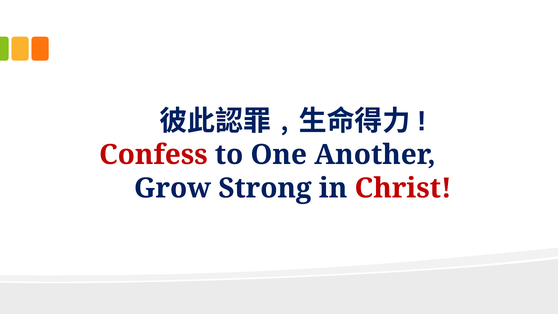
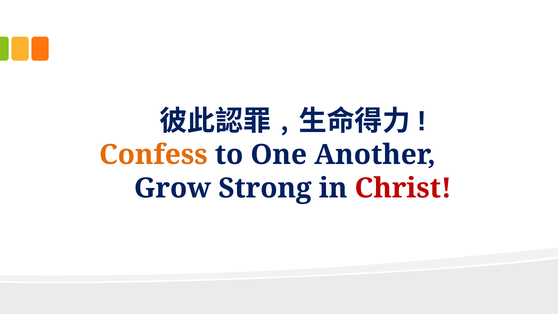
Confess colour: red -> orange (153, 155)
